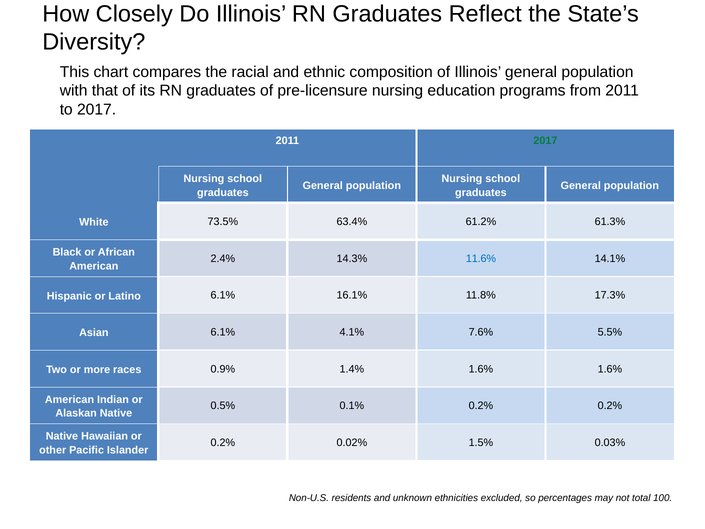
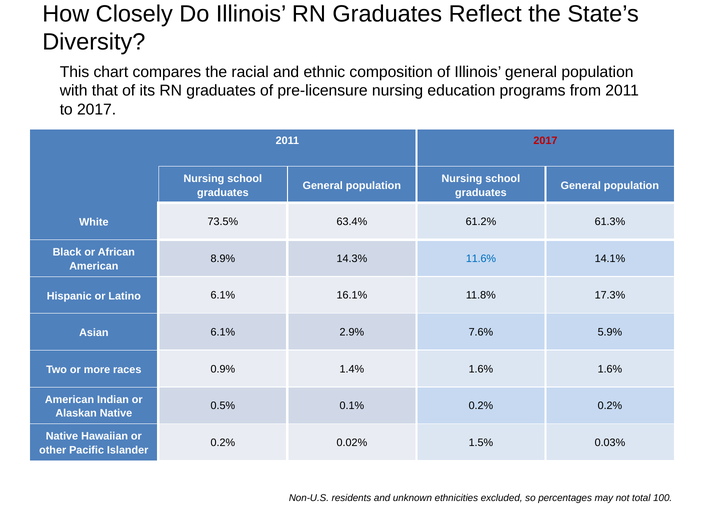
2017 colour: green -> red (545, 141)
2.4%: 2.4% -> 8.9% (223, 259)
4.1%: 4.1% -> 2.9% (352, 332)
5.5%: 5.5% -> 5.9% (610, 332)
